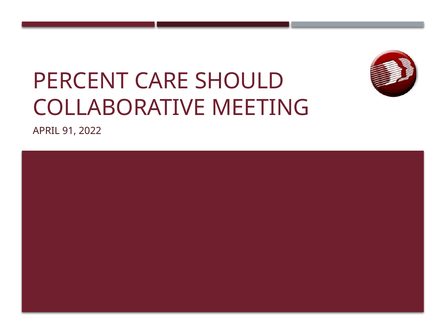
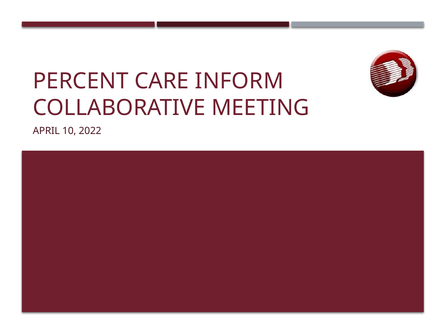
SHOULD: SHOULD -> INFORM (239, 81)
91: 91 -> 10 (69, 131)
